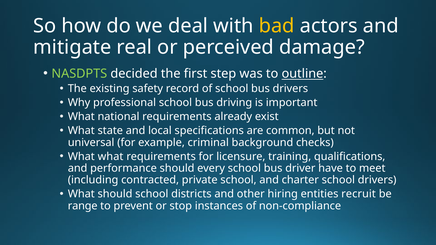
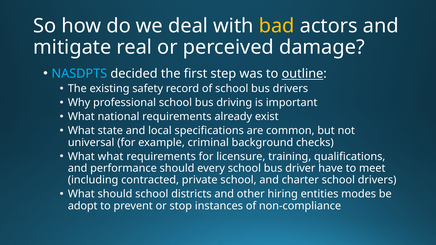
NASDPTS colour: light green -> light blue (79, 74)
recruit: recruit -> modes (359, 194)
range: range -> adopt (83, 206)
